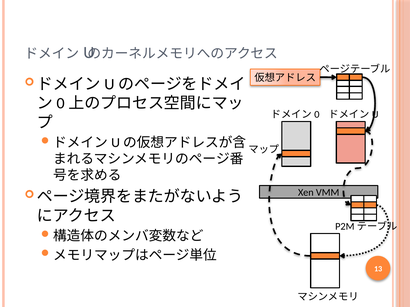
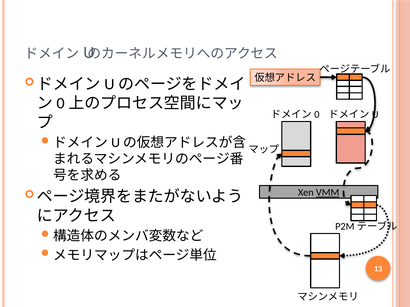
VMM underline: none -> present (328, 193)
